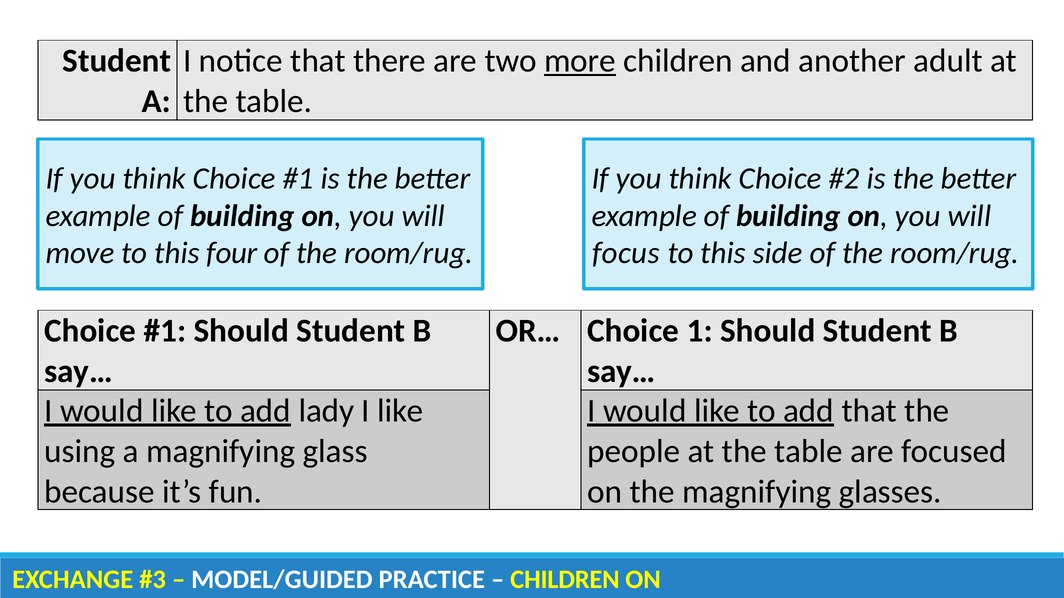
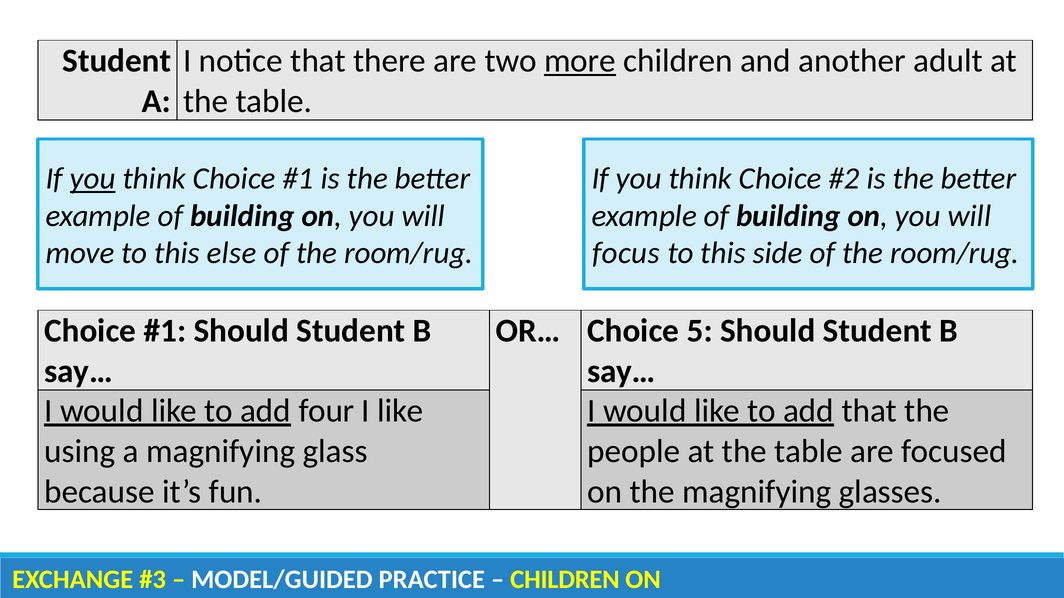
you underline: none -> present (93, 179)
four: four -> else (232, 253)
1: 1 -> 5 (700, 331)
lady: lady -> four (326, 411)
